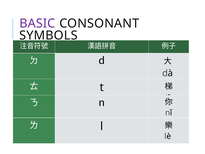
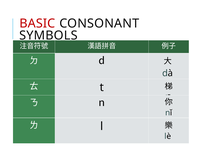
BASIC colour: purple -> red (37, 23)
